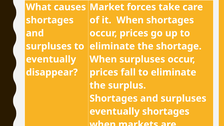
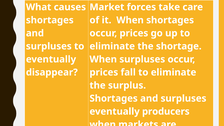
eventually shortages: shortages -> producers (166, 111)
